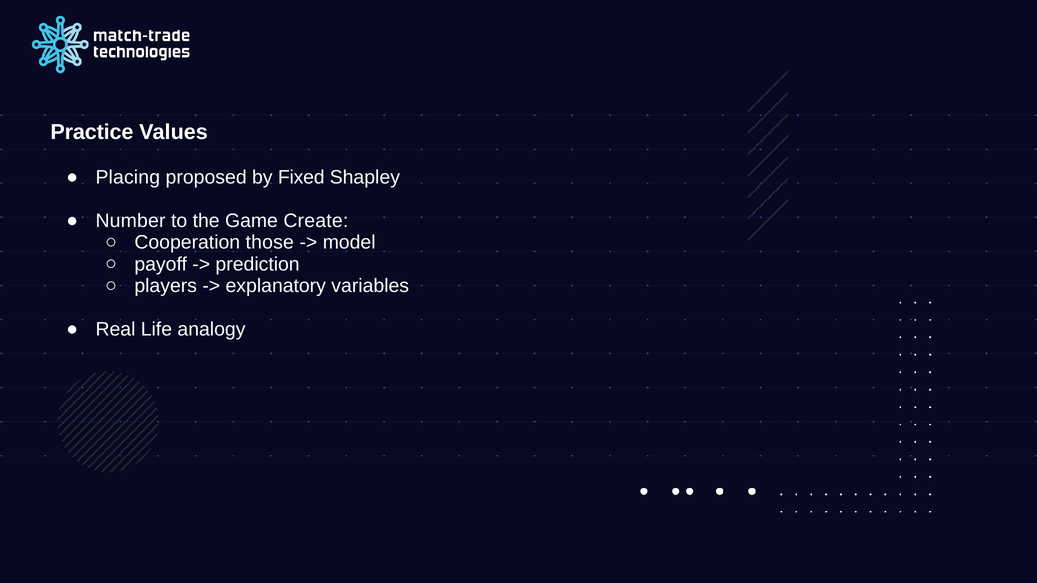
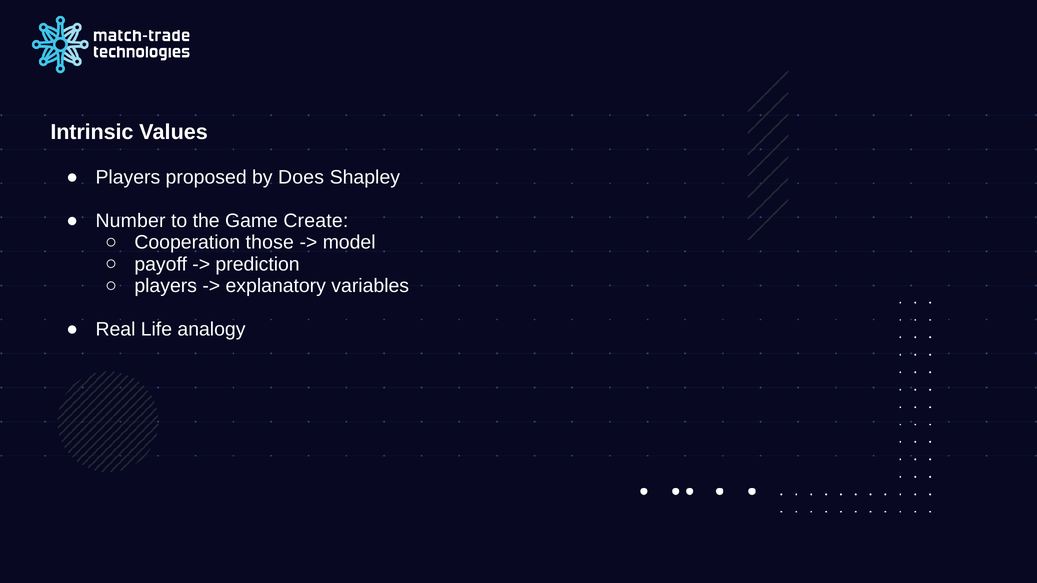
Practice: Practice -> Intrinsic (92, 132)
Placing: Placing -> Players (128, 177)
Fixed: Fixed -> Does (301, 177)
